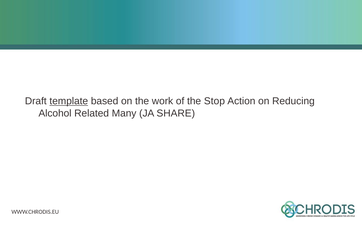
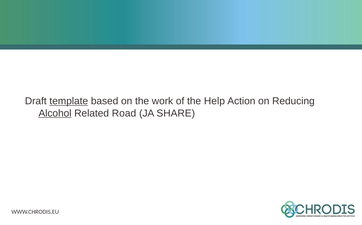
Stop: Stop -> Help (214, 101)
Alcohol underline: none -> present (55, 113)
Many: Many -> Road (124, 113)
